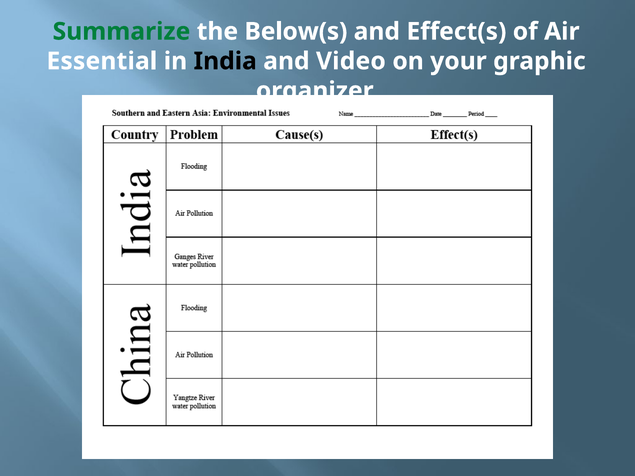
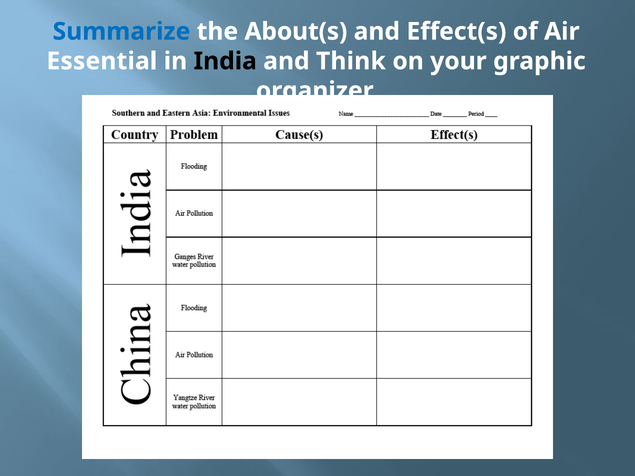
Summarize colour: green -> blue (121, 32)
Below(s: Below(s -> About(s (296, 32)
Video: Video -> Think (351, 61)
